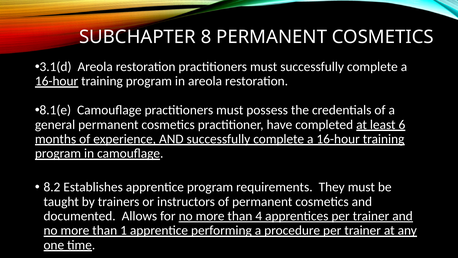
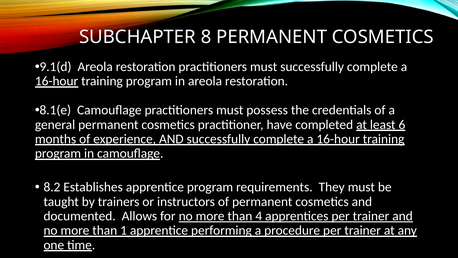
3.1(d: 3.1(d -> 9.1(d (56, 67)
